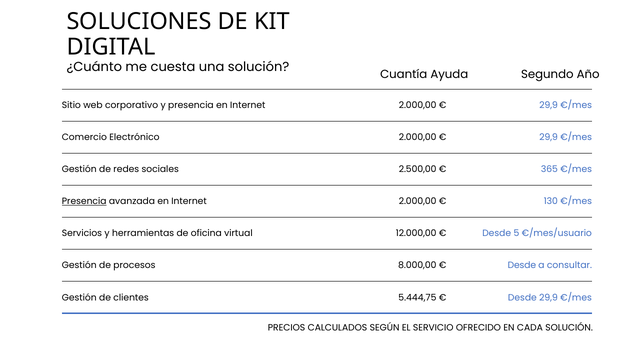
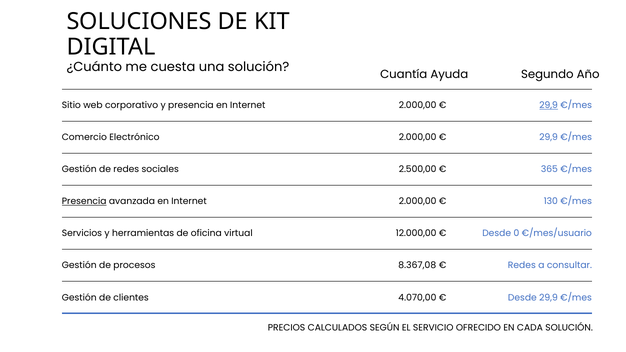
29,9 underline: none -> present (549, 105)
5: 5 -> 0 (516, 233)
8.000,00: 8.000,00 -> 8.367,08 (417, 266)
Desde: Desde -> Redes (522, 266)
5.444,75: 5.444,75 -> 4.070,00 (417, 298)
